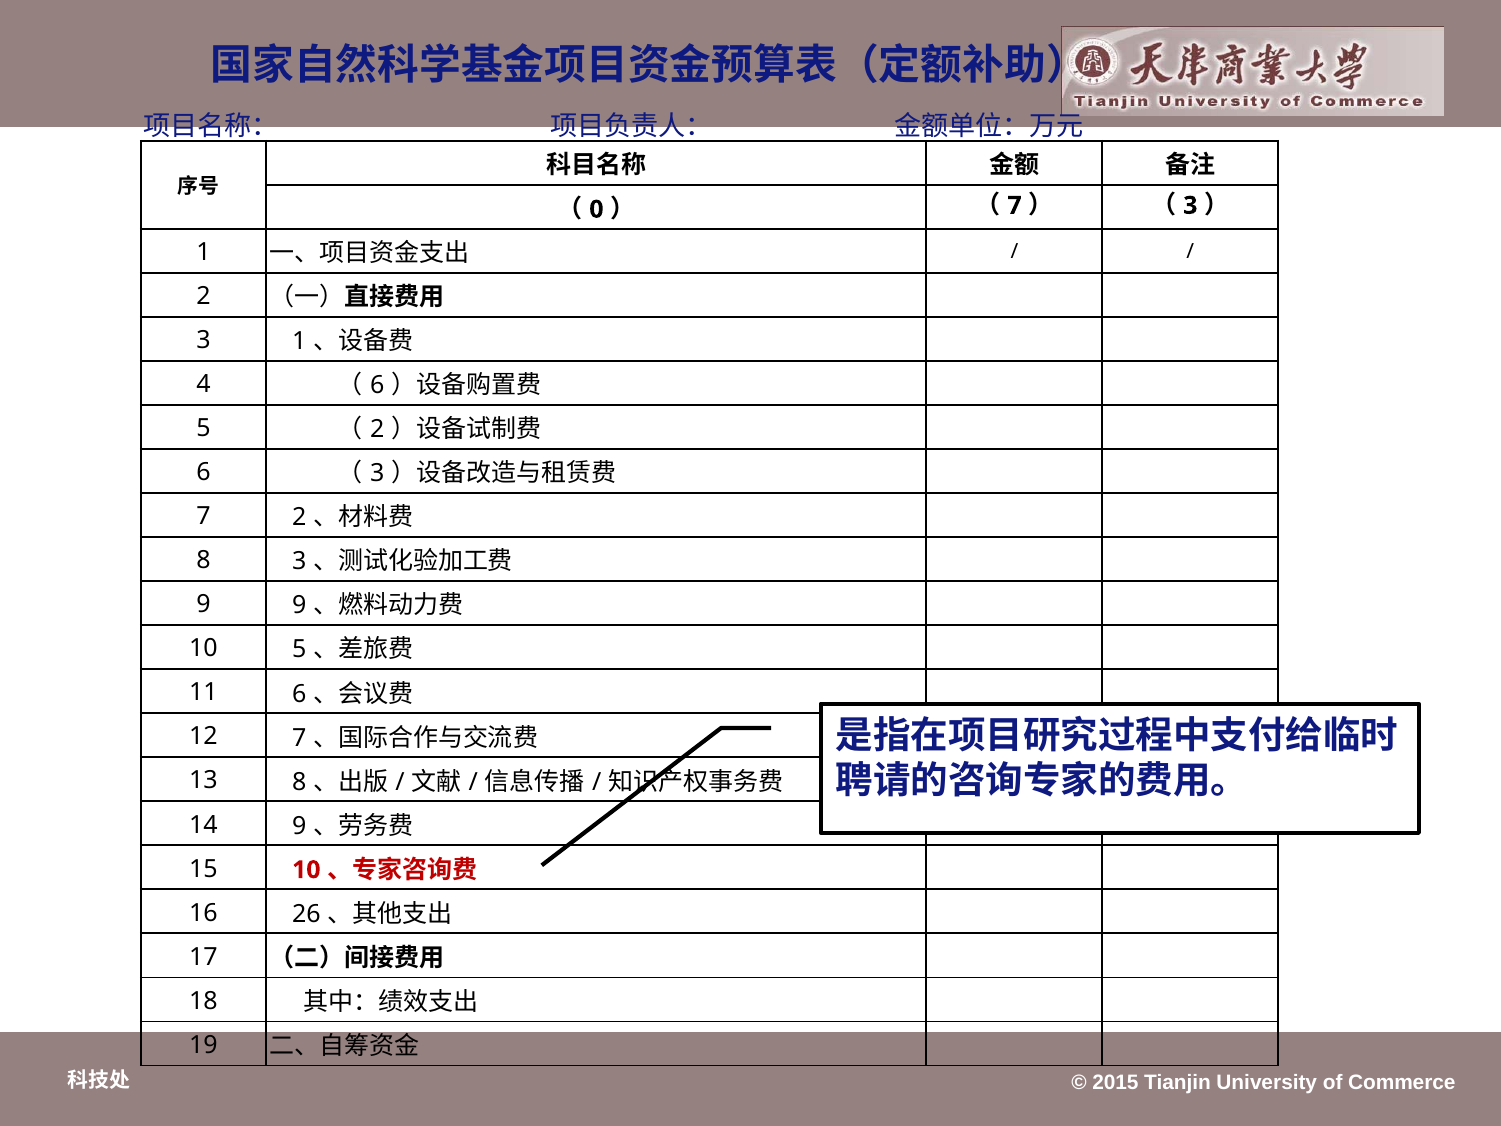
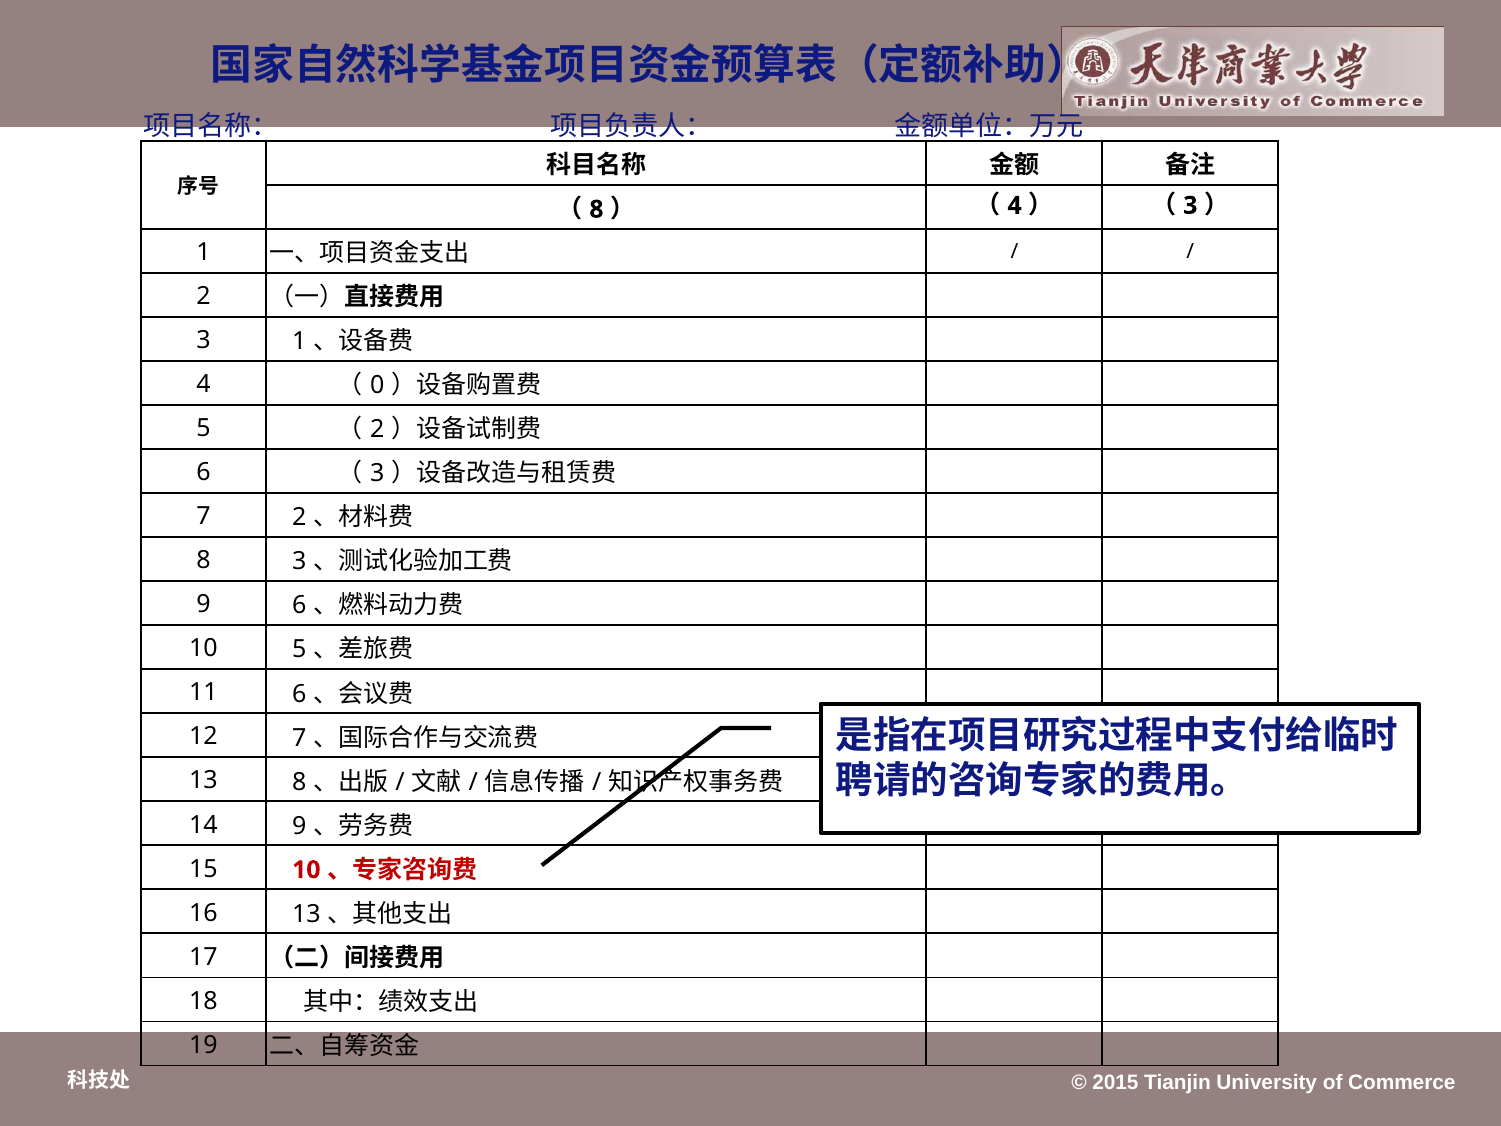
0: 0 -> 8 (596, 209)
7: 7 -> 4 (1015, 205)
6: 6 -> 0 (377, 385)
9 9: 9 -> 6 (299, 606)
16 26: 26 -> 13 (306, 914)
